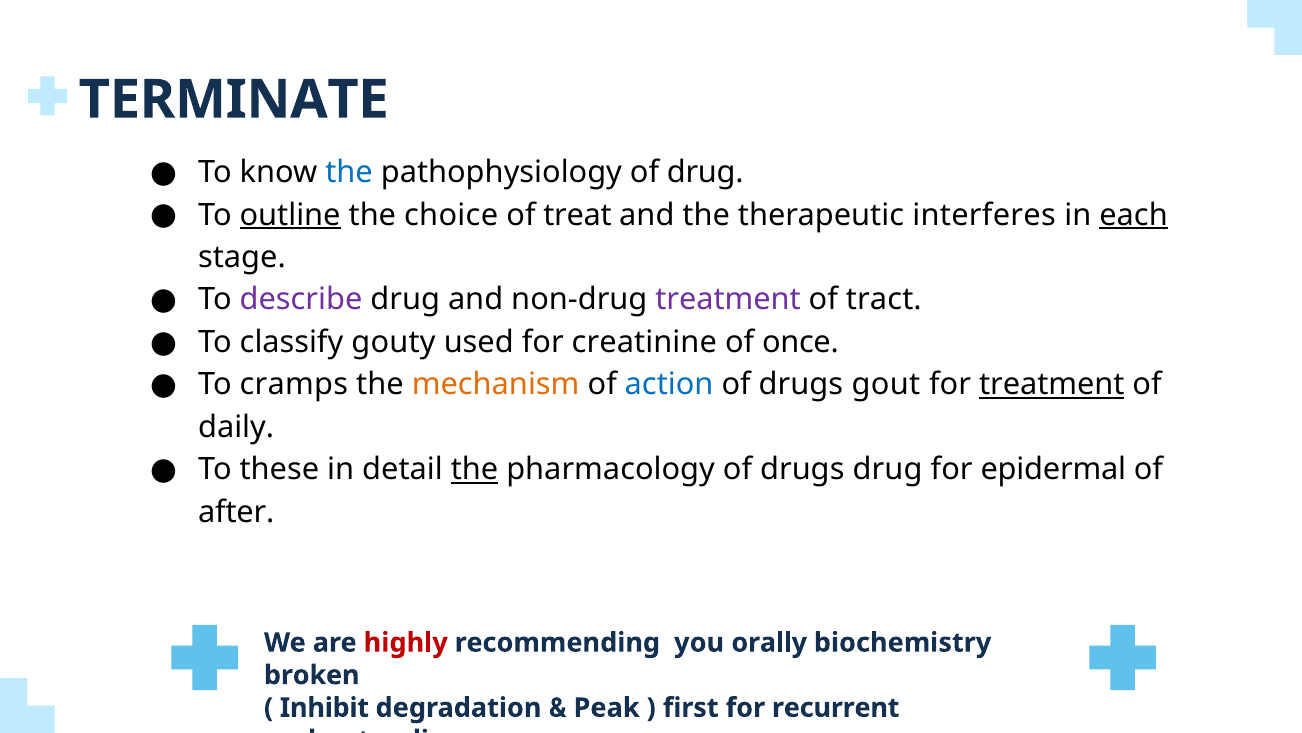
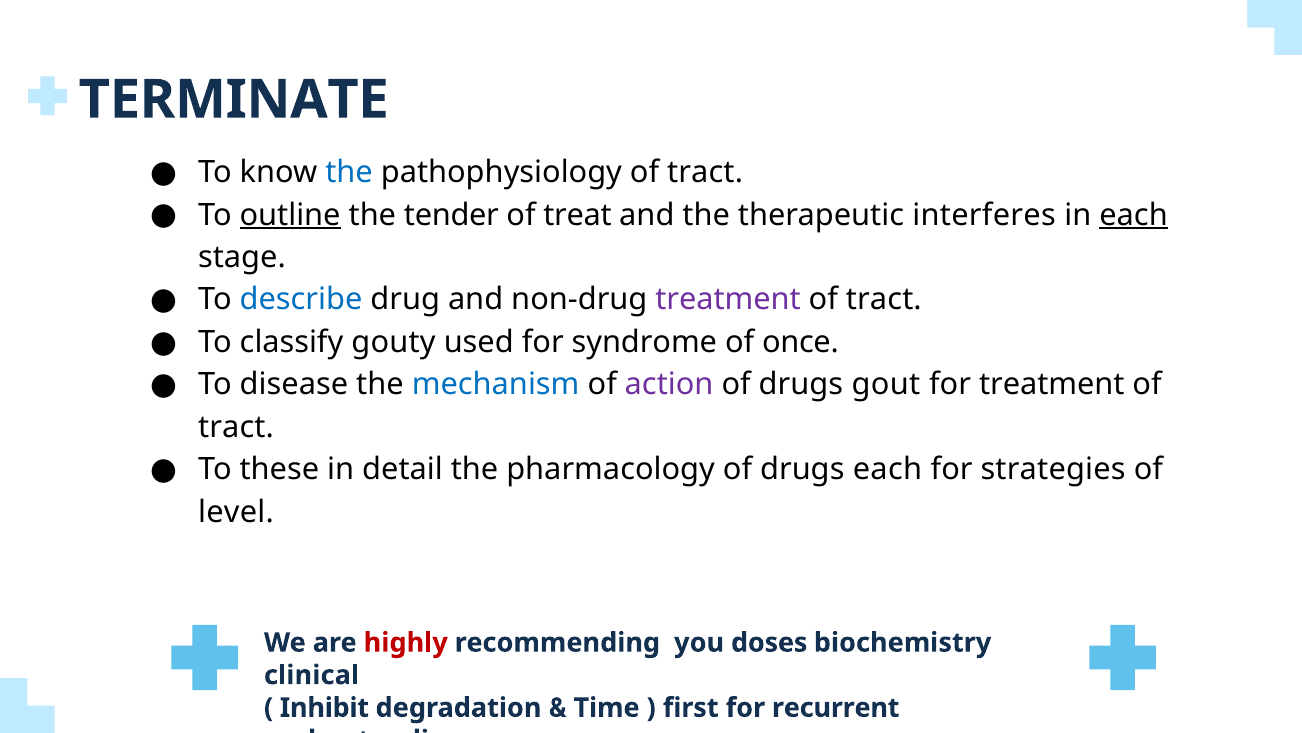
pathophysiology of drug: drug -> tract (705, 172)
choice: choice -> tender (451, 215)
describe colour: purple -> blue (301, 300)
creatinine: creatinine -> syndrome (644, 342)
cramps: cramps -> disease (294, 384)
mechanism colour: orange -> blue (496, 384)
action colour: blue -> purple (669, 384)
treatment underline: present -> none (1052, 384)
daily: daily -> tract (236, 427)
the underline: present -> none (475, 469)
drugs drug: drug -> each (887, 469)
epidermal: epidermal -> strategies (1053, 469)
after: after -> level (236, 512)
orally: orally -> doses (769, 642)
broken: broken -> clinical (312, 675)
Peak: Peak -> Time (607, 707)
